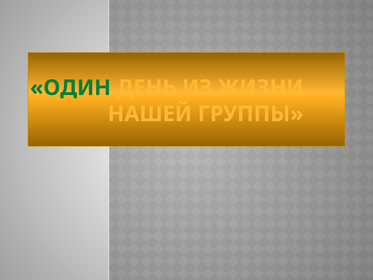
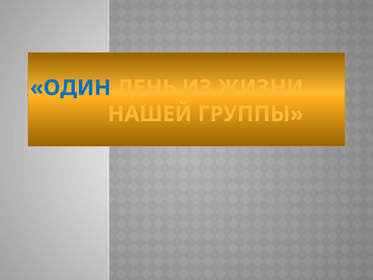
ОДИН colour: green -> blue (70, 88)
